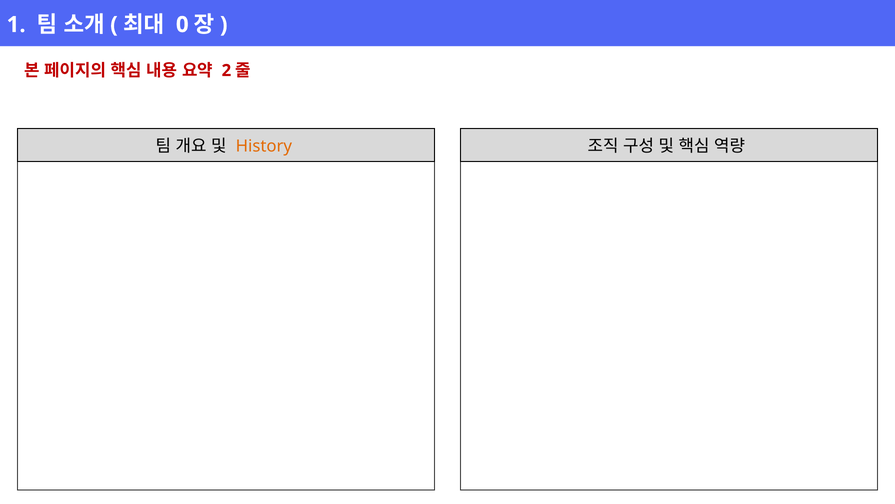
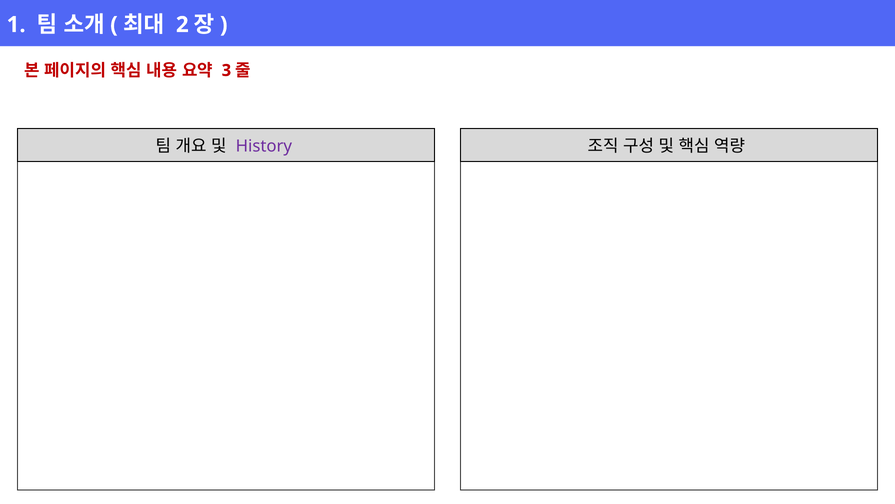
0: 0 -> 2 (182, 25)
2: 2 -> 3 (226, 70)
History colour: orange -> purple (264, 146)
